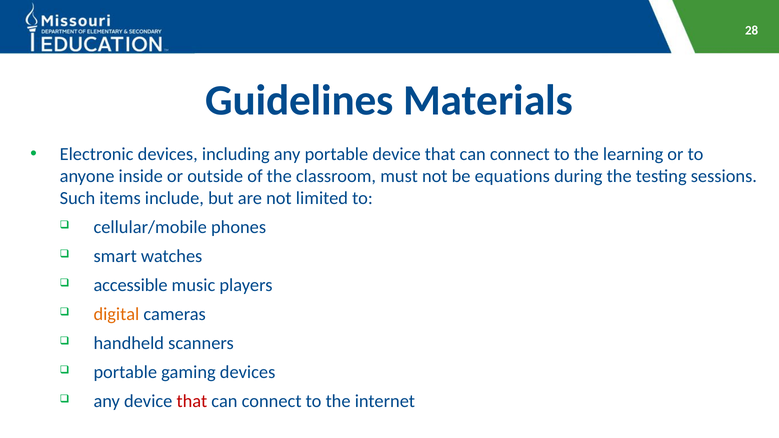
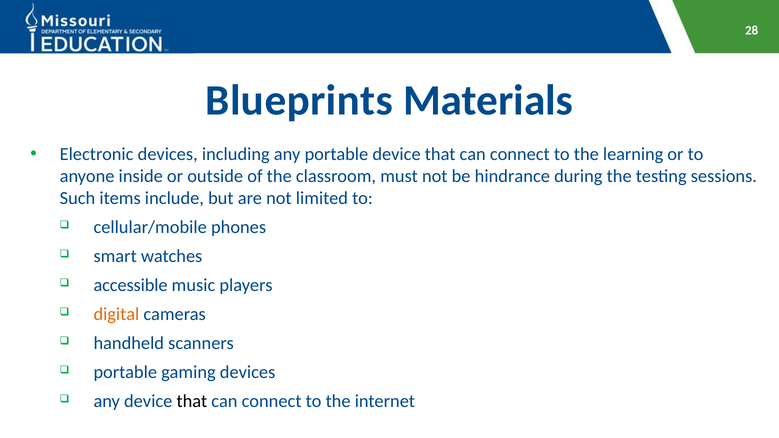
Guidelines: Guidelines -> Blueprints (299, 100)
equations: equations -> hindrance (512, 176)
that colour: red -> black (192, 401)
